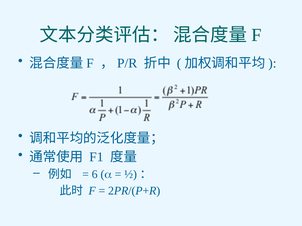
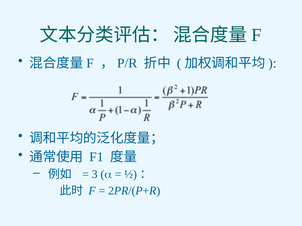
6: 6 -> 3 (95, 175)
